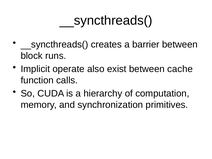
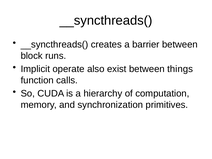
cache: cache -> things (180, 69)
